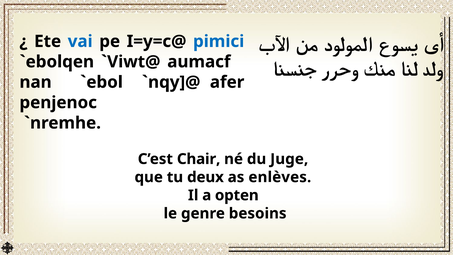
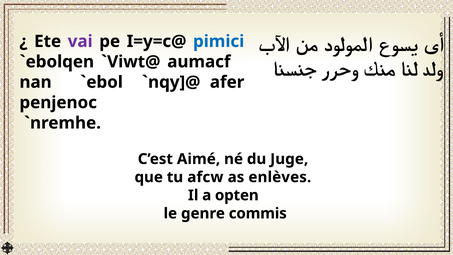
vai colour: blue -> purple (80, 41)
Chair: Chair -> Aimé (199, 159)
deux: deux -> afcw (205, 177)
besoins: besoins -> commis (258, 213)
